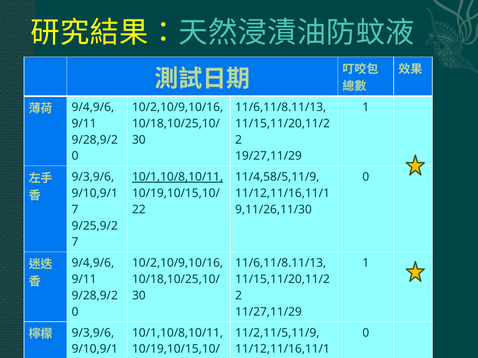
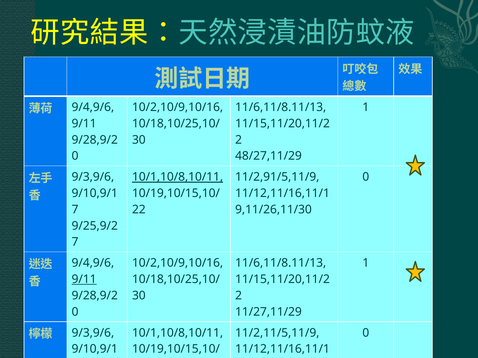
19/27,11/29: 19/27,11/29 -> 48/27,11/29 (268, 156)
11/4,58/5,11/9: 11/4,58/5,11/9 -> 11/2,91/5,11/9 (277, 177)
9/11 underline: none -> present (84, 280)
